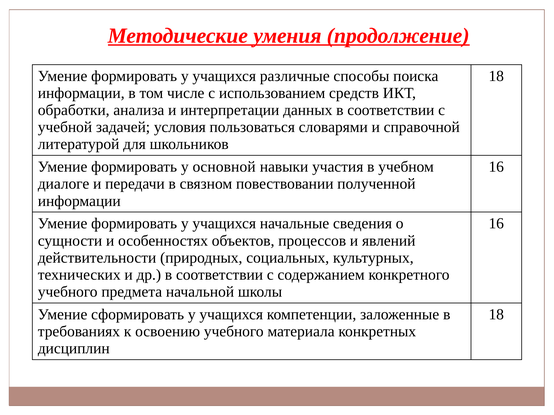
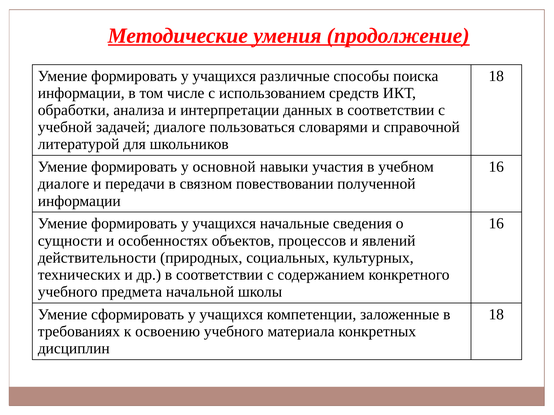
задачей условия: условия -> диалоге (180, 127)
